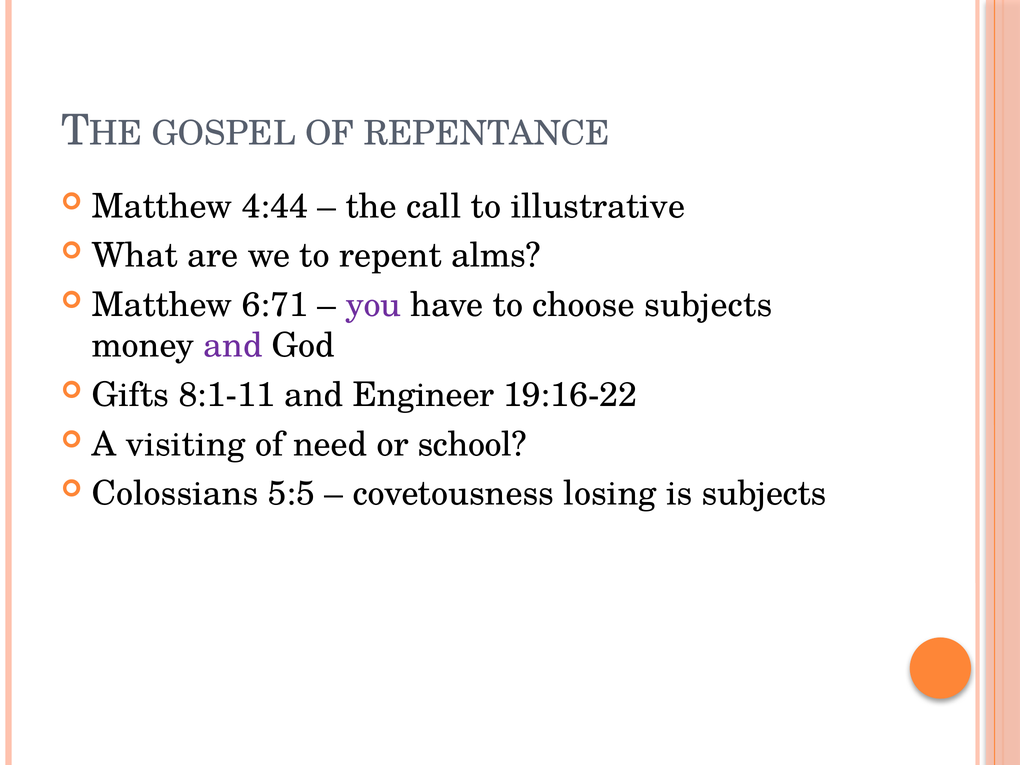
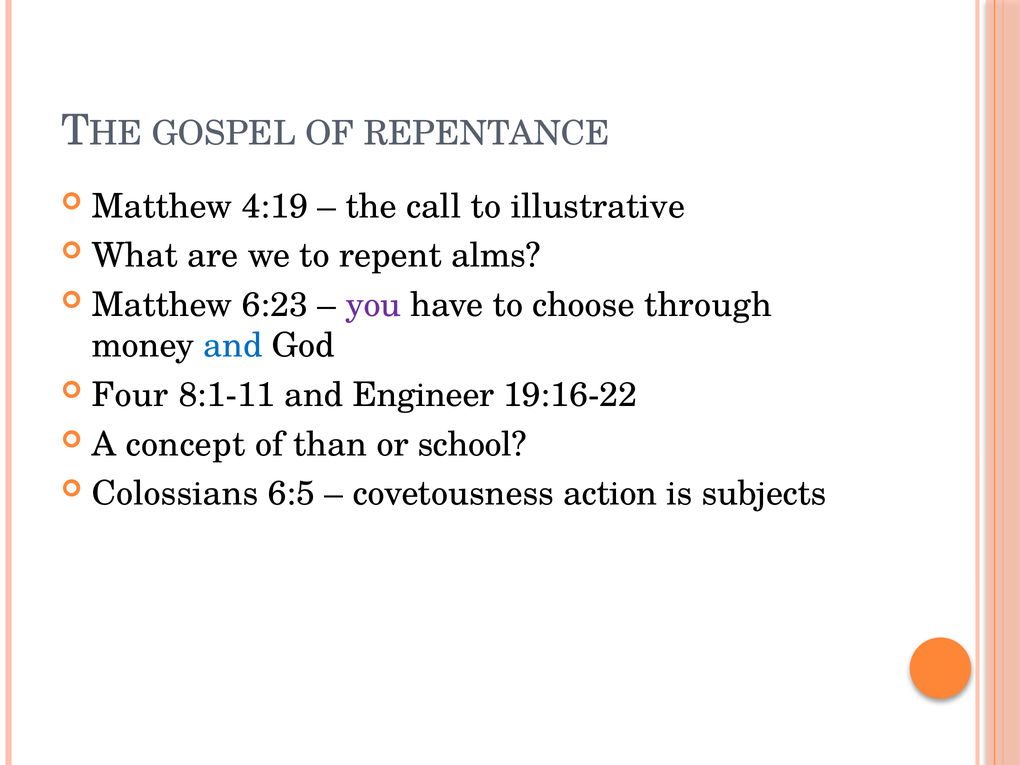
4:44: 4:44 -> 4:19 (275, 206)
6:71: 6:71 -> 6:23 (275, 305)
choose subjects: subjects -> through (708, 305)
and colour: purple -> blue (233, 346)
Gifts: Gifts -> Four (130, 395)
visiting: visiting -> concept (186, 444)
need: need -> than (330, 444)
5:5: 5:5 -> 6:5 (291, 494)
losing: losing -> action (610, 494)
